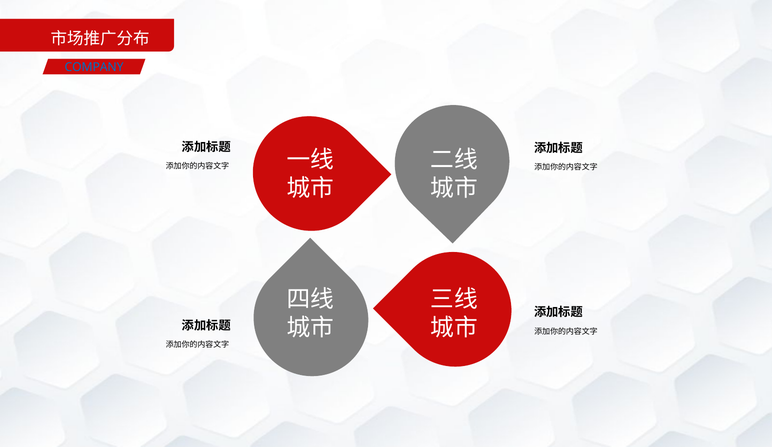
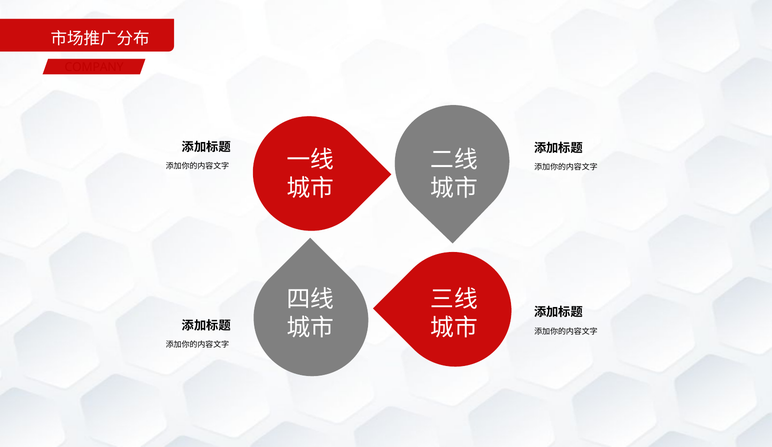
COMPANY colour: blue -> red (94, 67)
